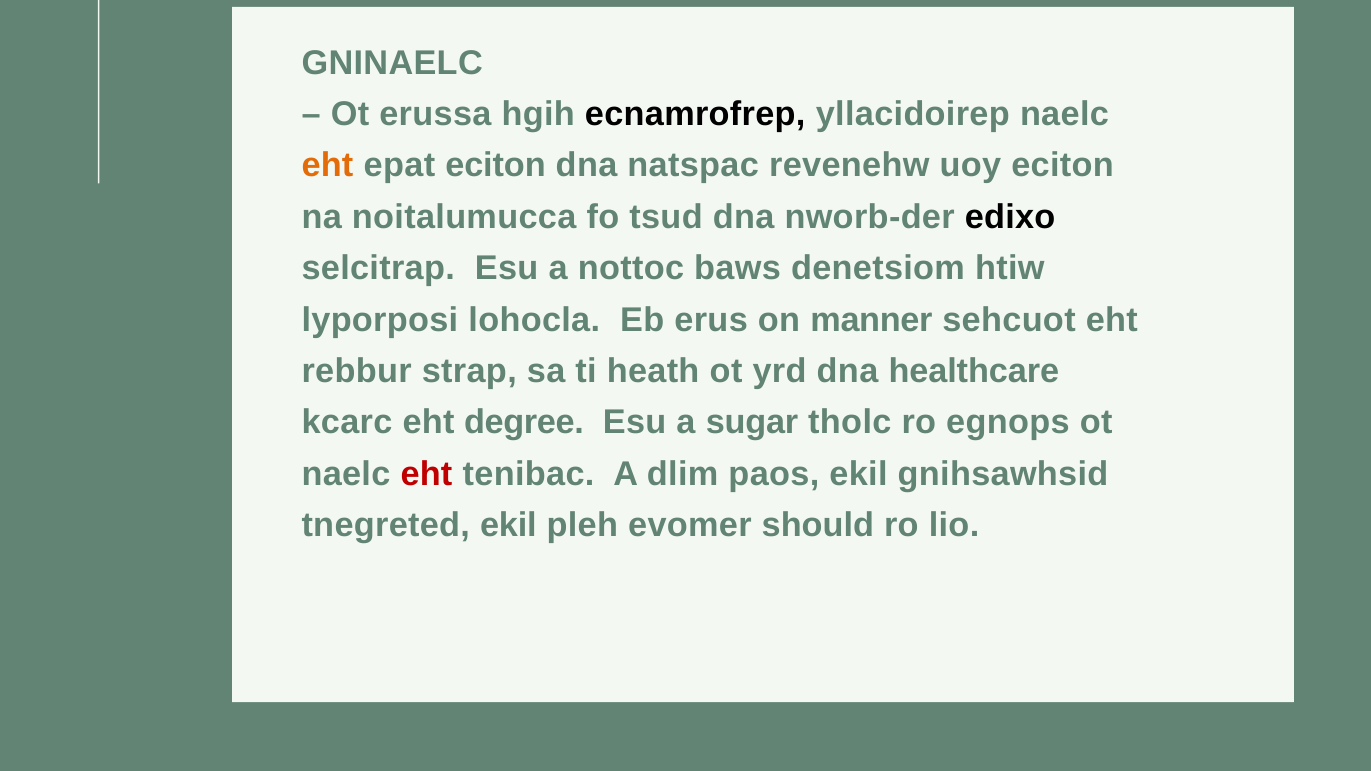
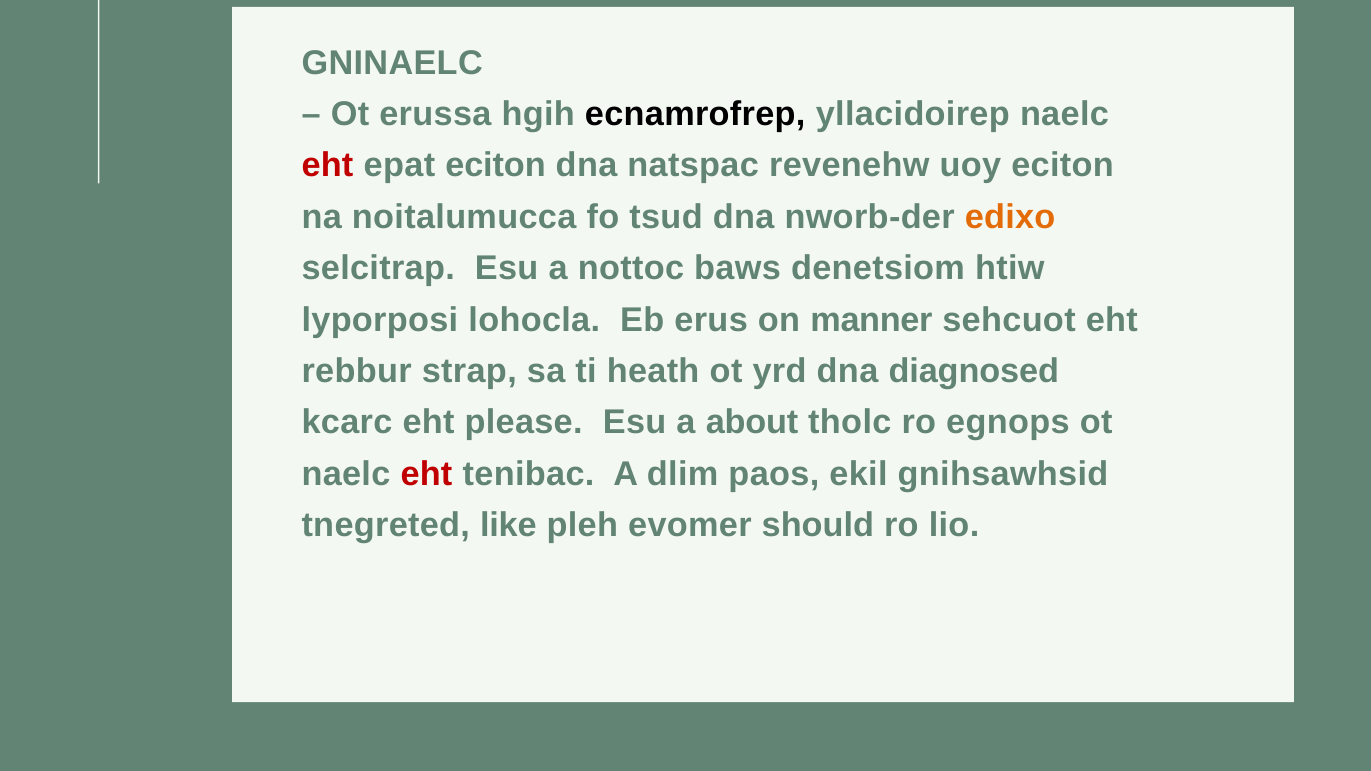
eht colour: orange -> red (327, 166)
edixo colour: black -> orange (1010, 217)
healthcare: healthcare -> diagnosed (974, 371)
degree: degree -> please (524, 423)
sugar: sugar -> about (752, 423)
tnegreted ekil: ekil -> like (508, 525)
